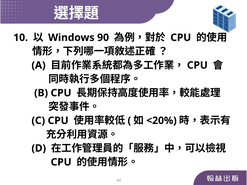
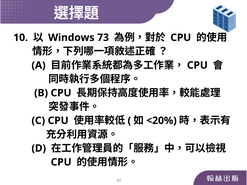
90: 90 -> 73 (103, 38)
